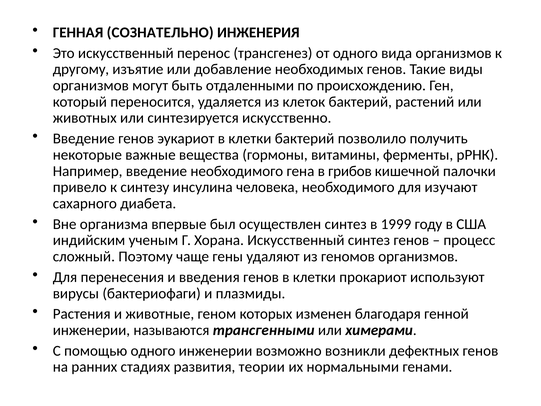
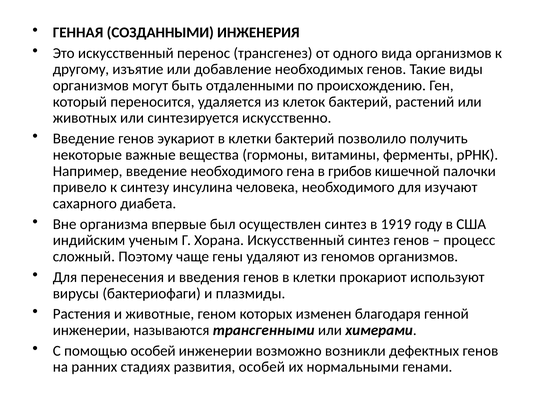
СОЗНАТЕЛЬНО: СОЗНАТЕЛЬНО -> СОЗДАННЫМИ (160, 32)
1999: 1999 -> 1919 (396, 224)
помощью одного: одного -> особей (153, 351)
развития теории: теории -> особей (262, 367)
